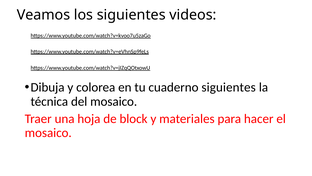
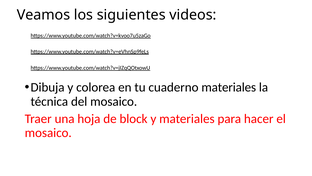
cuaderno siguientes: siguientes -> materiales (229, 87)
